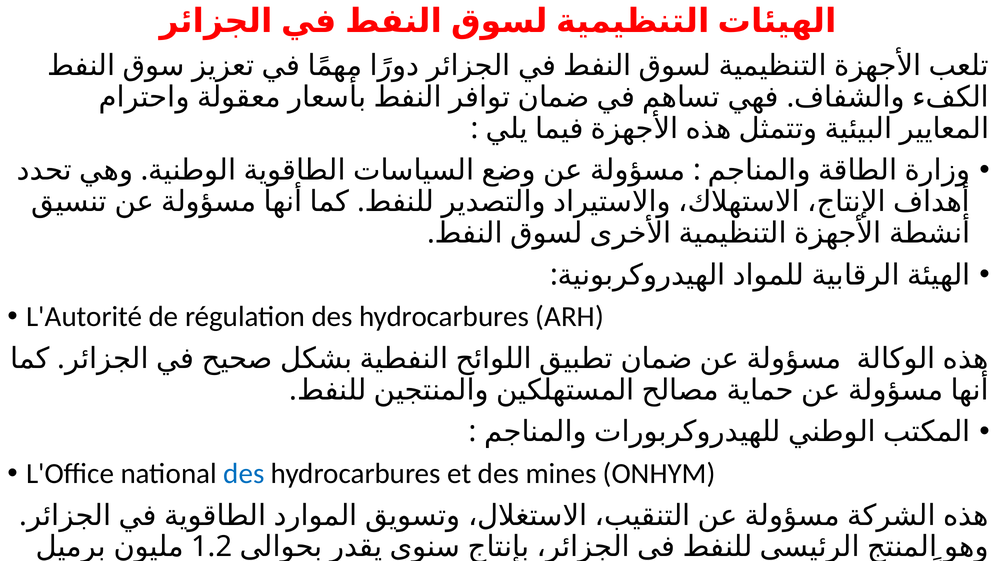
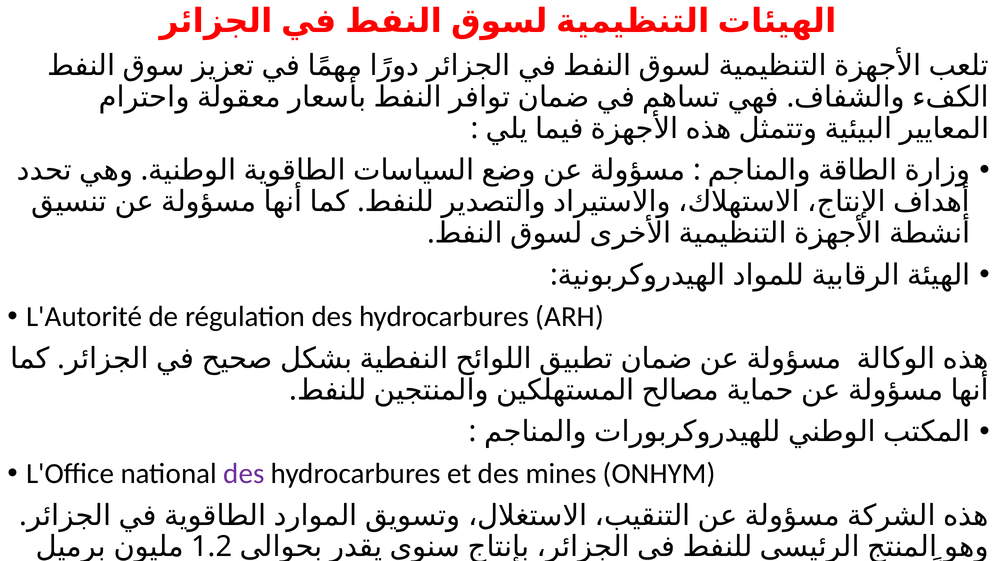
des colour: blue -> purple (244, 473)
